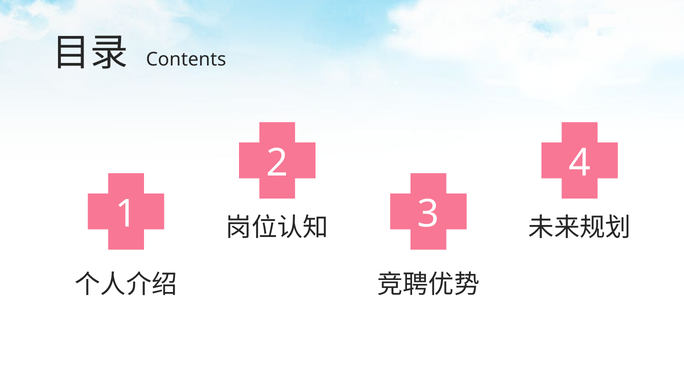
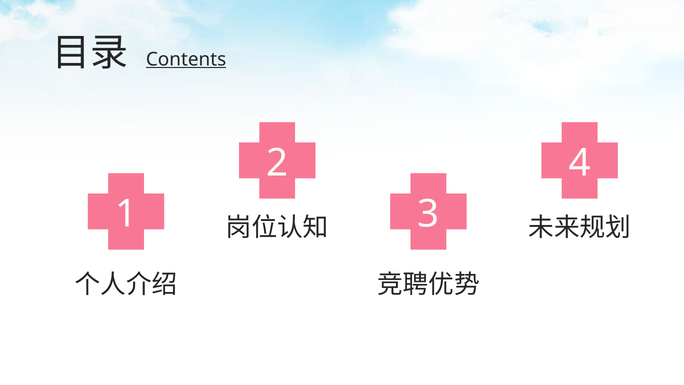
Contents underline: none -> present (186, 59)
